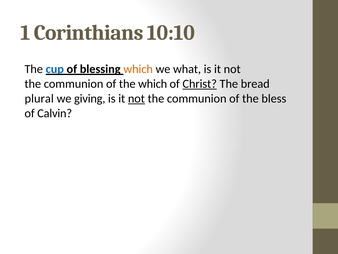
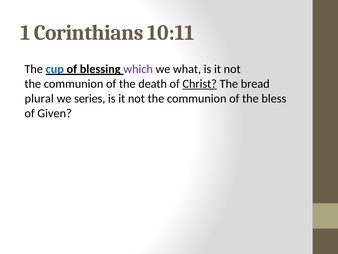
10:10: 10:10 -> 10:11 (171, 33)
which colour: orange -> purple (138, 69)
the which: which -> death (153, 84)
giving: giving -> series (90, 98)
not underline: present -> none (136, 98)
Calvin: Calvin -> Given (55, 113)
